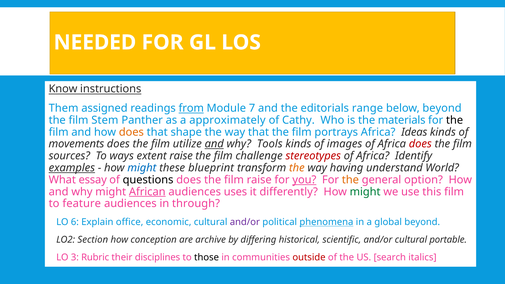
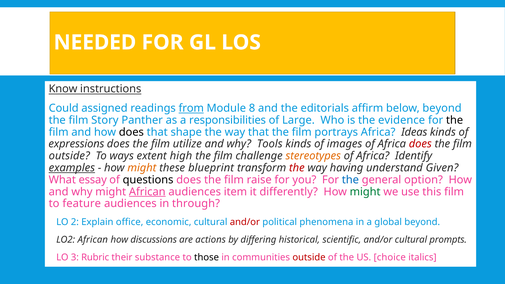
Them: Them -> Could (64, 108)
7: 7 -> 8 (252, 108)
range: range -> affirm (368, 108)
Stem: Stem -> Story (105, 120)
approximately: approximately -> responsibilities (228, 120)
Cathy: Cathy -> Large (298, 120)
materials: materials -> evidence (402, 120)
does colour: orange -> black (131, 132)
movements: movements -> expressions (76, 144)
and underline: present -> none (214, 144)
sources: sources -> outside (69, 156)
extent raise: raise -> high (181, 156)
stereotypes colour: red -> orange (313, 156)
might colour: blue -> orange (142, 168)
the colour: orange -> red (297, 168)
World: World -> Given (442, 168)
you underline: present -> none (304, 180)
the colour: orange -> blue (350, 180)
uses: uses -> item (235, 192)
6: 6 -> 2 (75, 222)
and/or colour: purple -> red (245, 222)
phenomena underline: present -> none (326, 222)
LO2 Section: Section -> African (93, 240)
conception: conception -> discussions (154, 240)
archive: archive -> actions (211, 240)
portable: portable -> prompts (448, 240)
disciplines: disciplines -> substance (157, 257)
search: search -> choice (390, 257)
